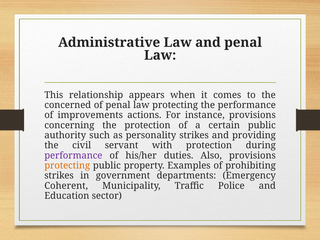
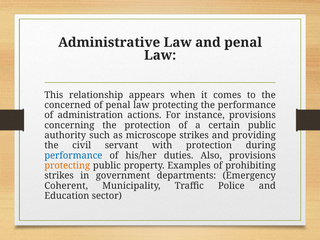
improvements: improvements -> administration (90, 115)
personality: personality -> microscope (151, 135)
performance colour: purple -> blue (73, 155)
